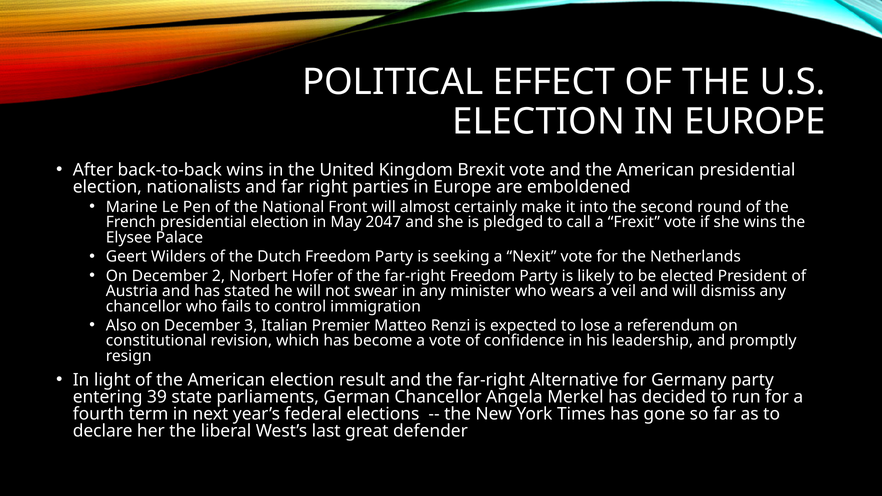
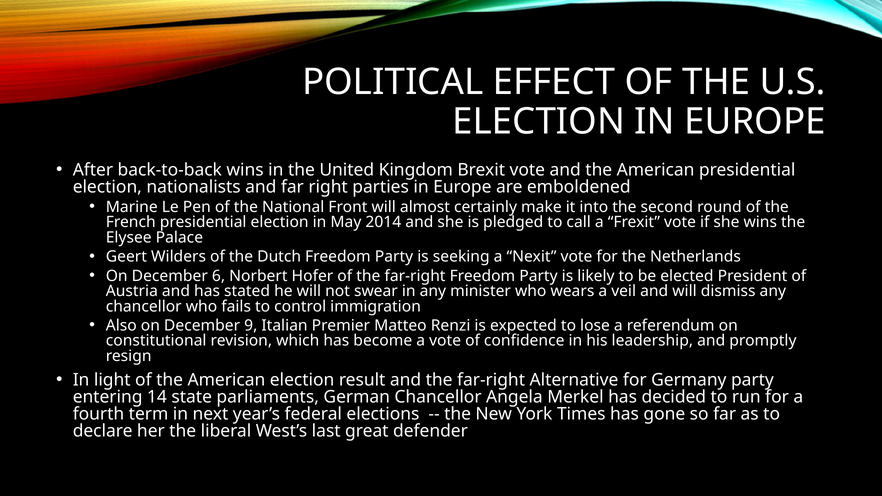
2047: 2047 -> 2014 (383, 222)
2: 2 -> 6 (219, 276)
3: 3 -> 9 (251, 326)
39: 39 -> 14 (157, 397)
